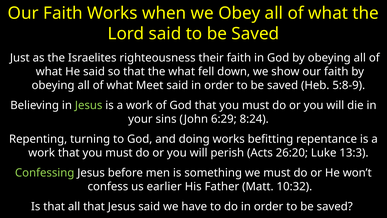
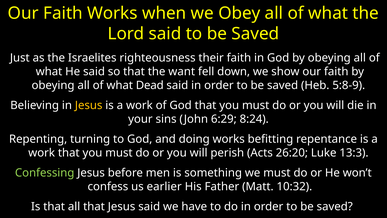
the what: what -> want (182, 71)
Meet: Meet -> Dead (150, 85)
Jesus colour: light green -> yellow (89, 105)
